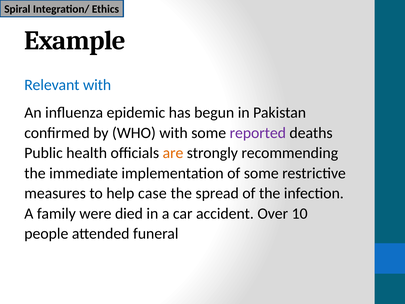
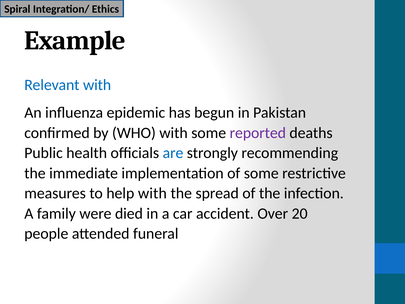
are colour: orange -> blue (173, 153)
help case: case -> with (152, 193)
10: 10 -> 20 (300, 213)
